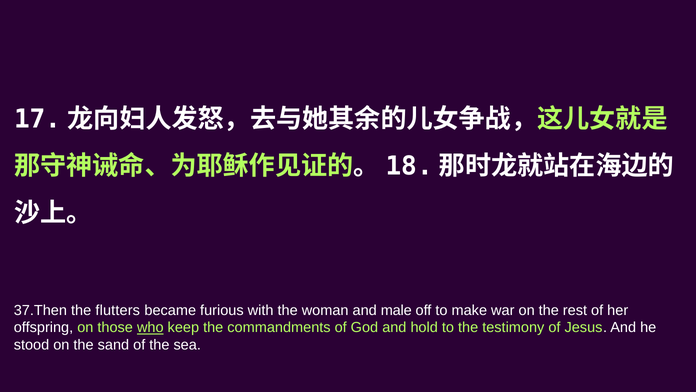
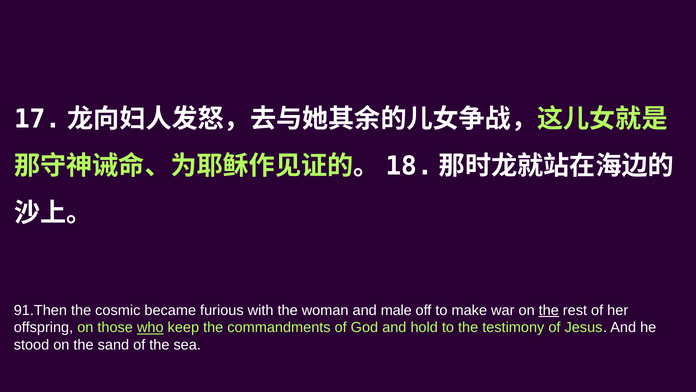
37.Then: 37.Then -> 91.Then (40, 310)
flutters: flutters -> cosmic (118, 310)
the underline: none -> present (549, 310)
